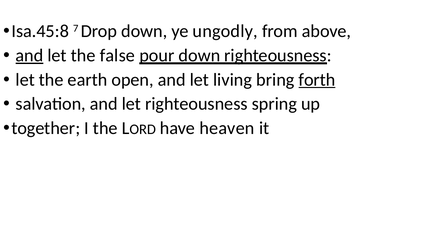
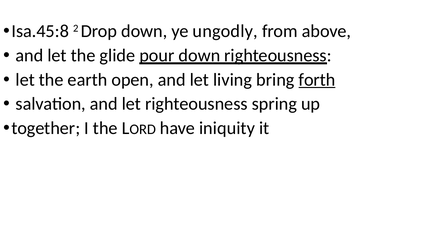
7: 7 -> 2 (76, 28)
and underline: present -> none (29, 55)
false: false -> glide (117, 55)
heaven: heaven -> iniquity (227, 128)
